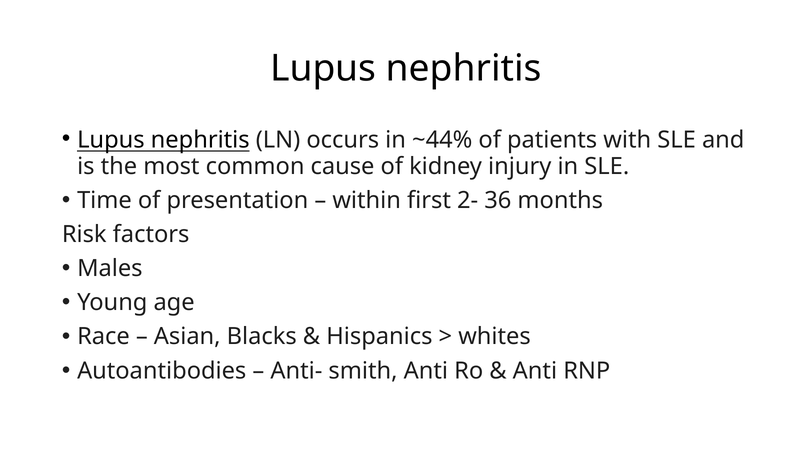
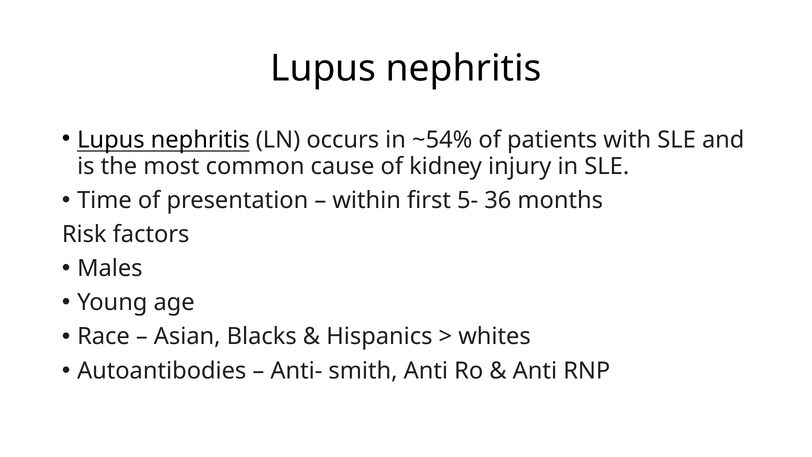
~44%: ~44% -> ~54% (442, 140)
2-: 2- -> 5- (468, 200)
